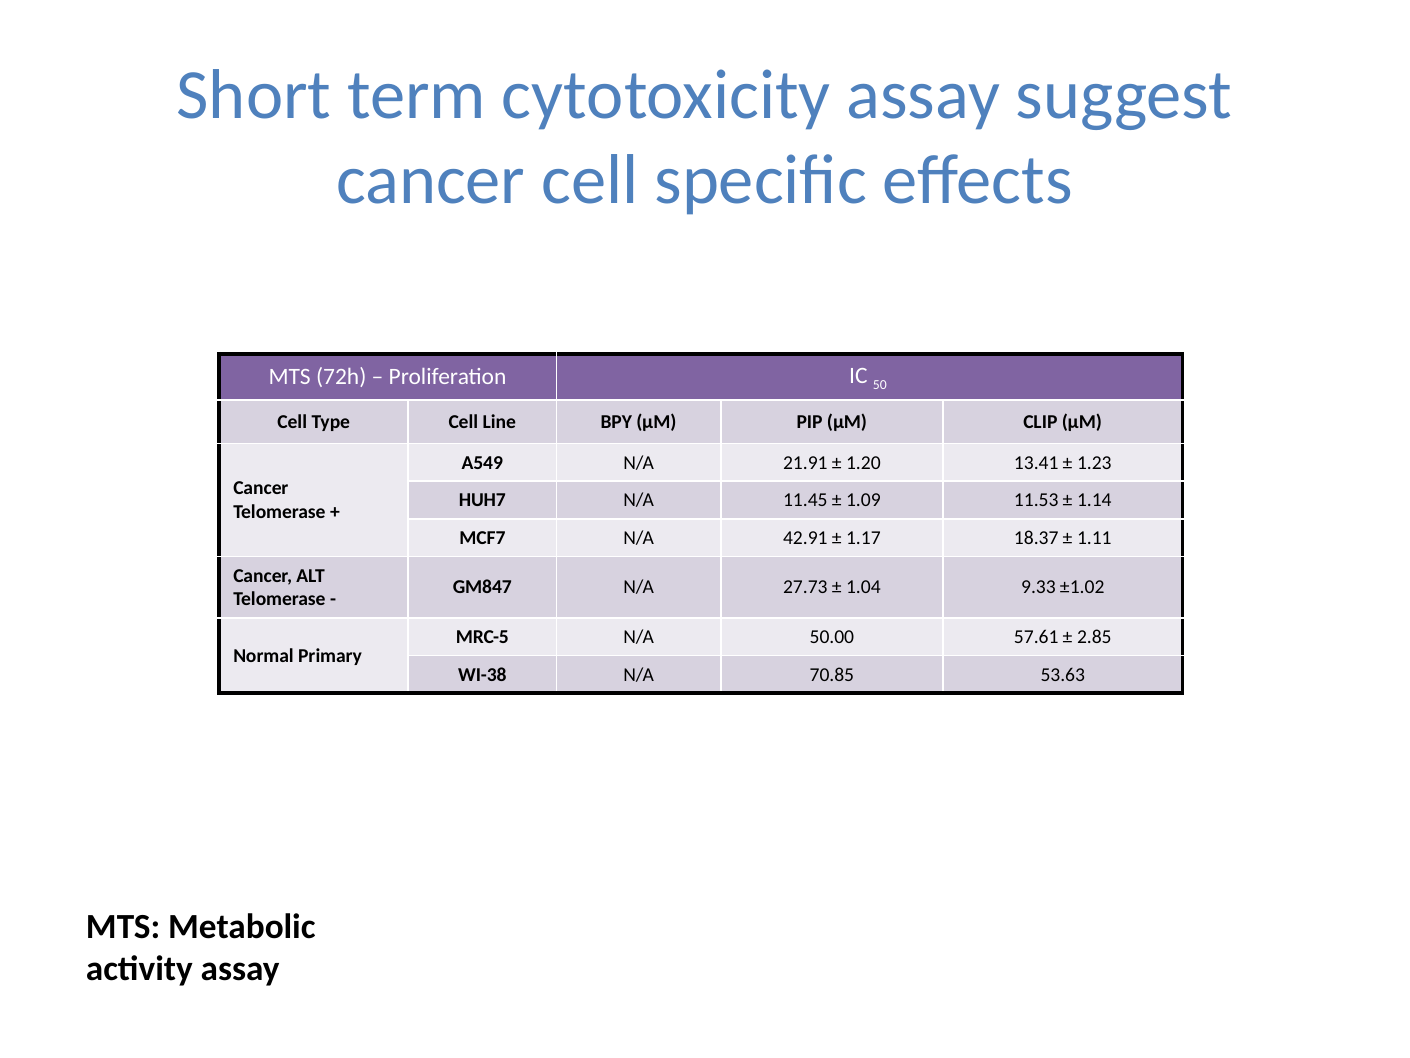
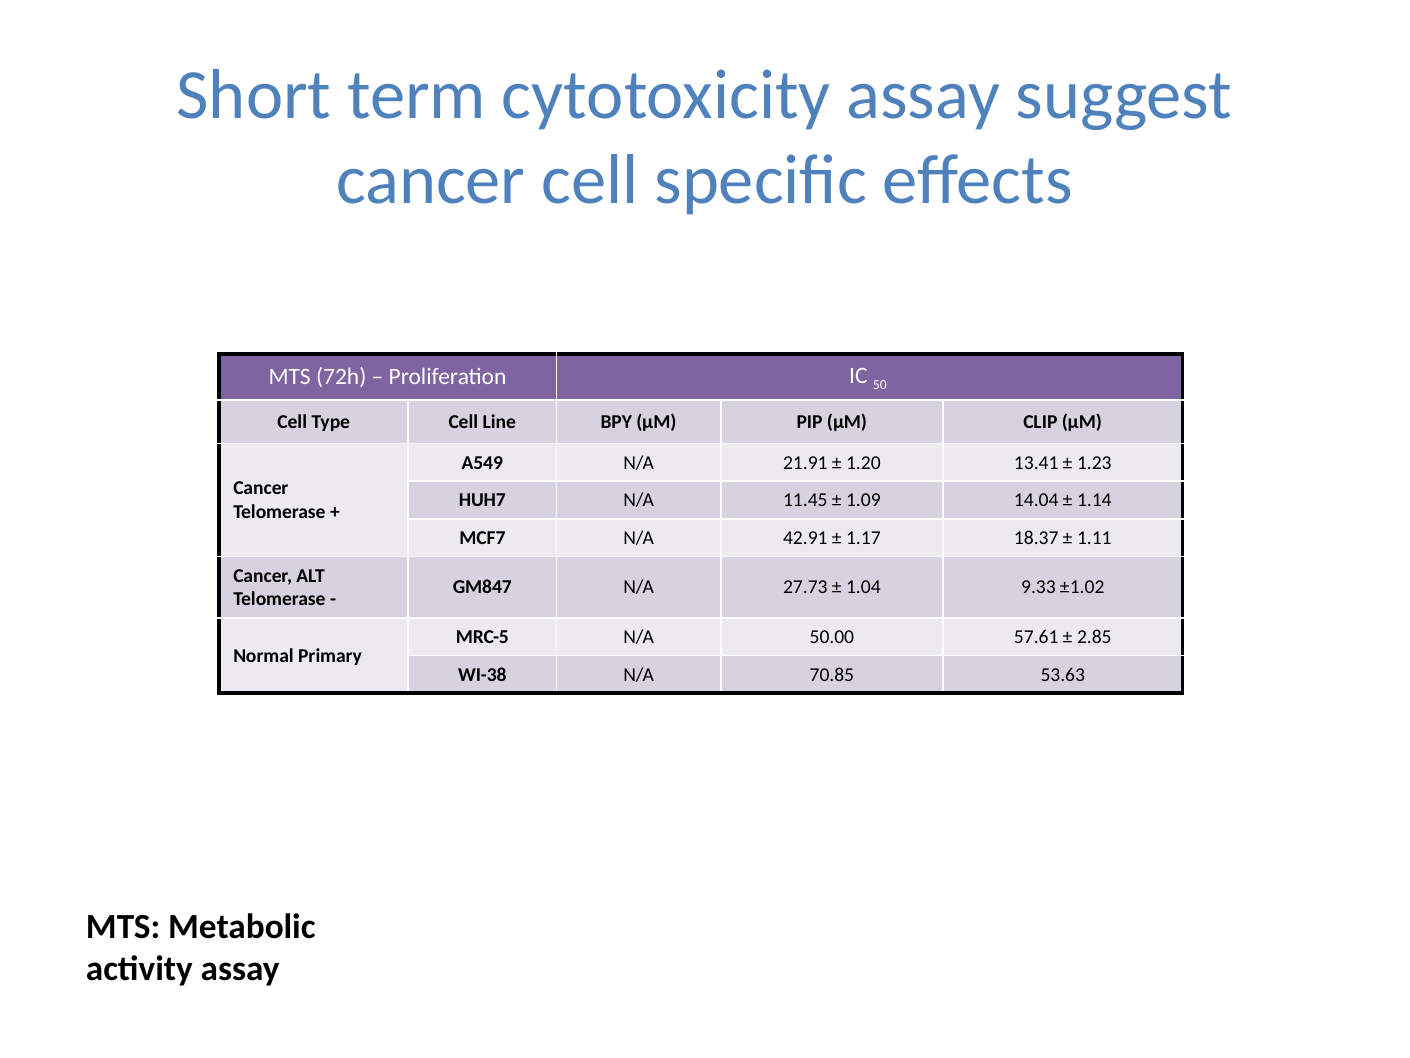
11.53: 11.53 -> 14.04 (1036, 500)
